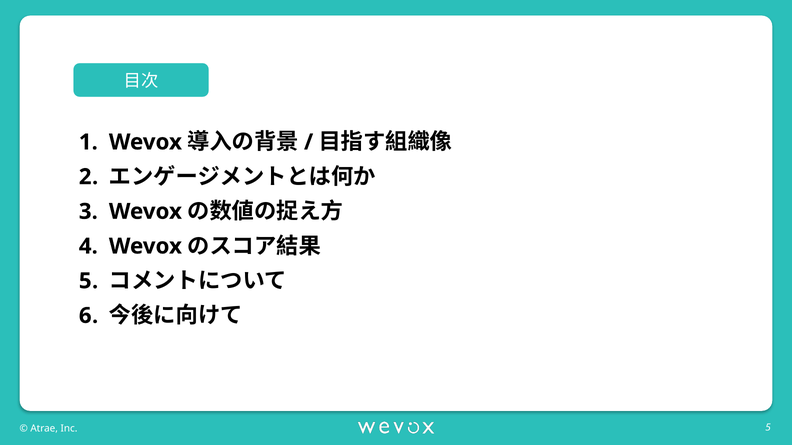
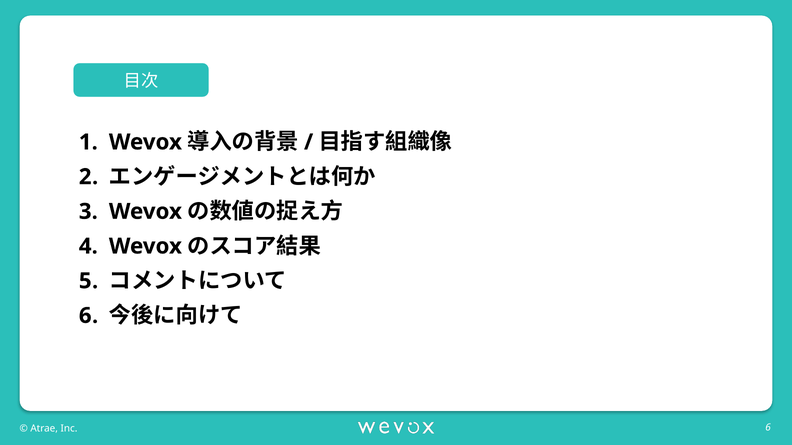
5: 5 -> 6 (768, 428)
